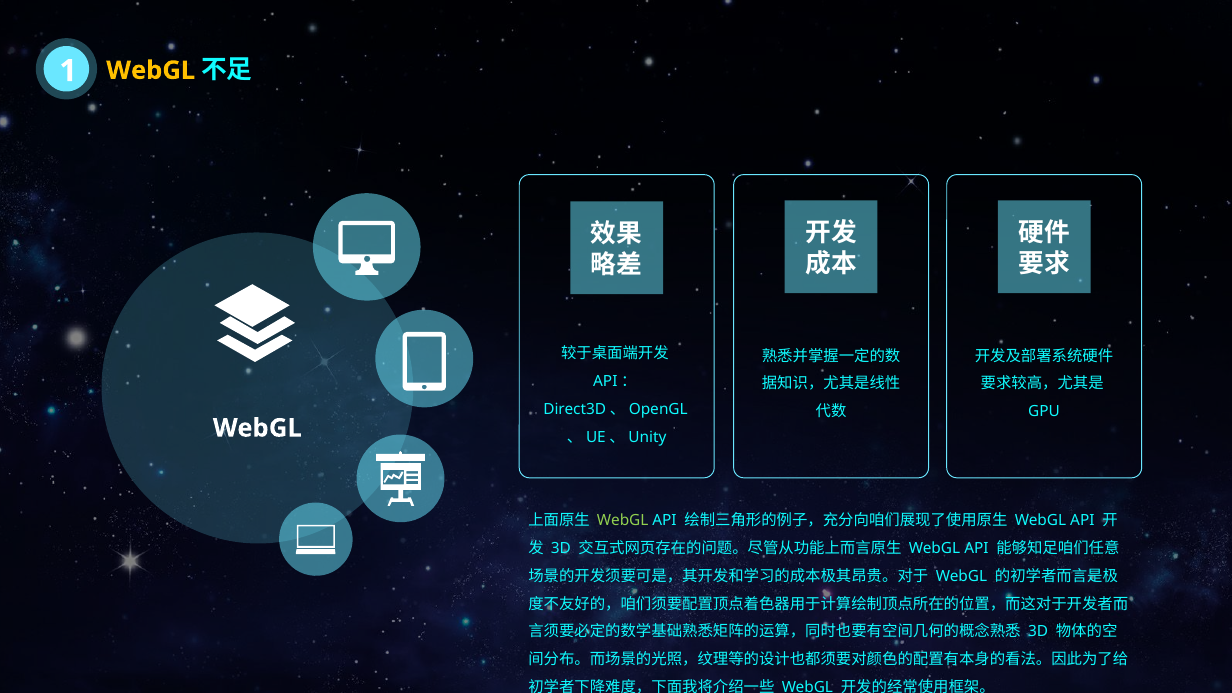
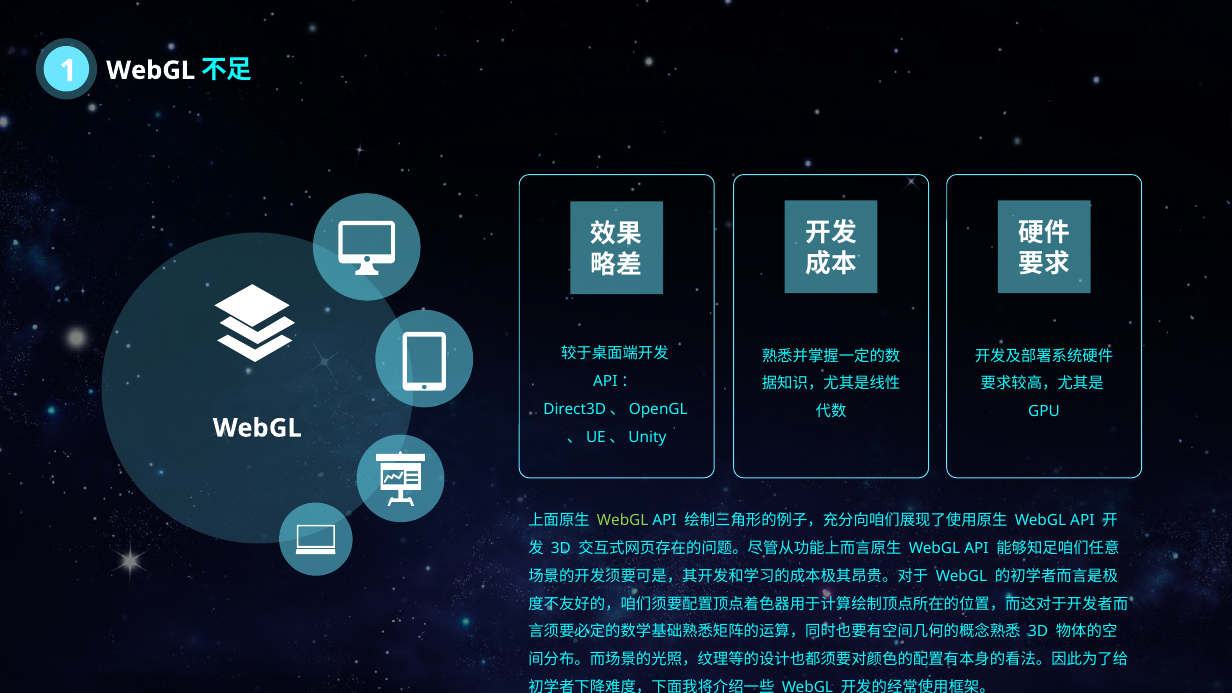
WebGL colour: yellow -> white (151, 70)
